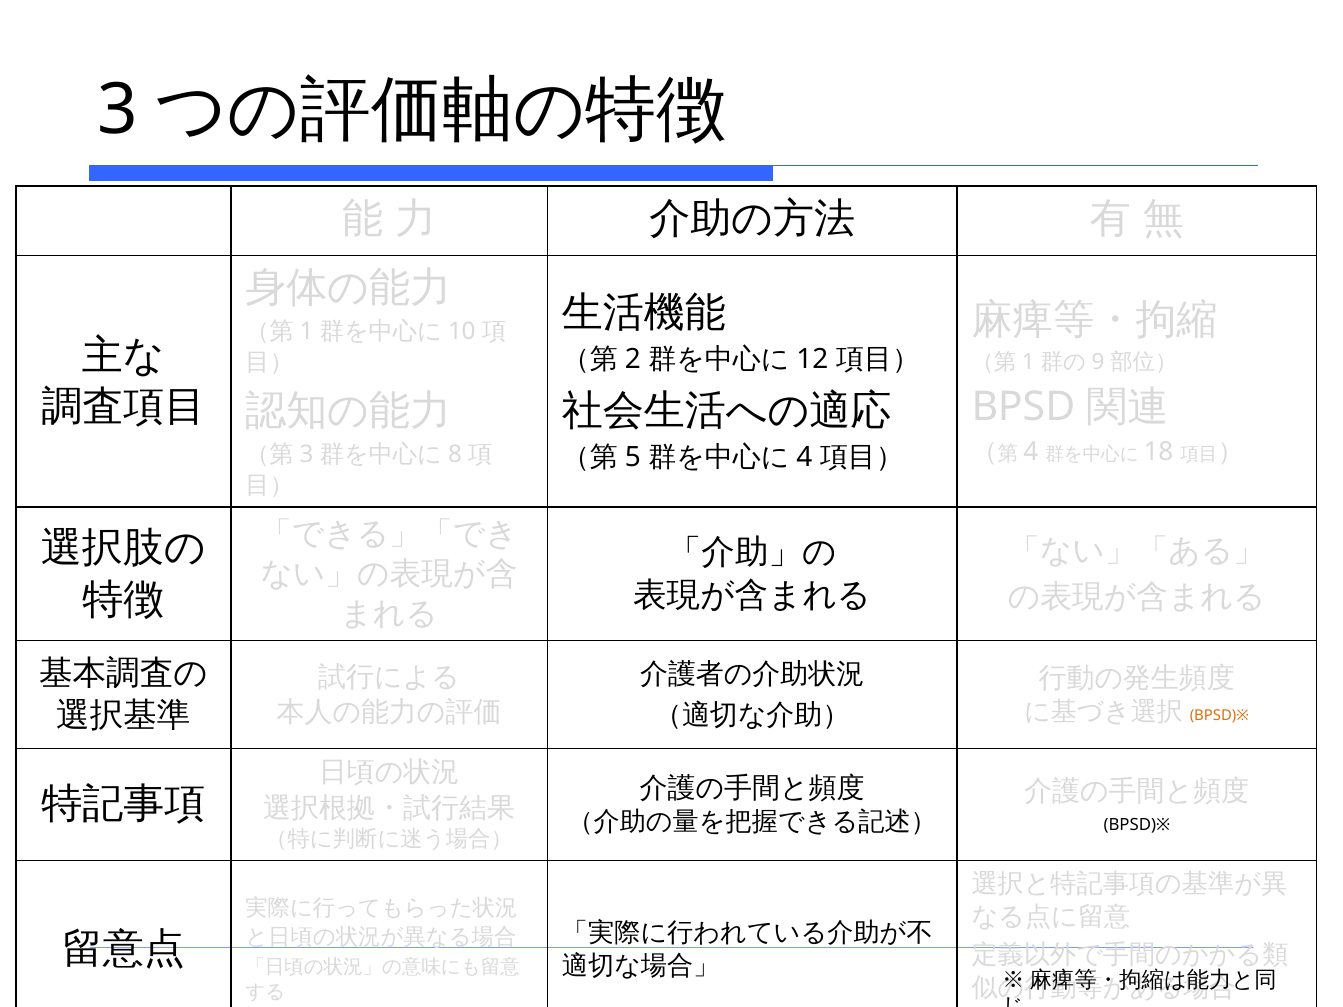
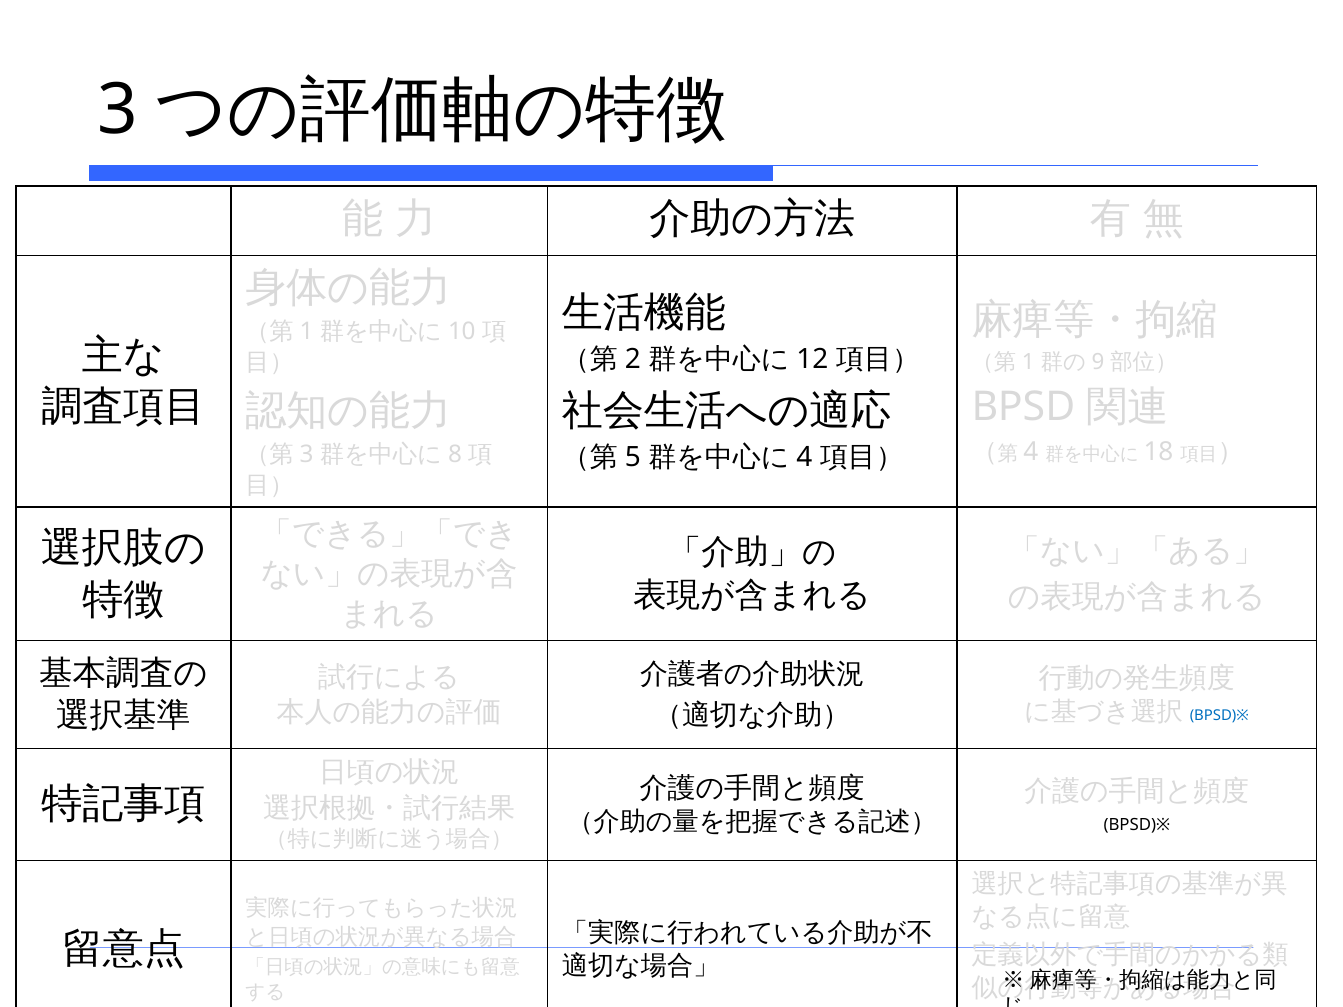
BPSD)※ colour: orange -> blue (1219, 716)
